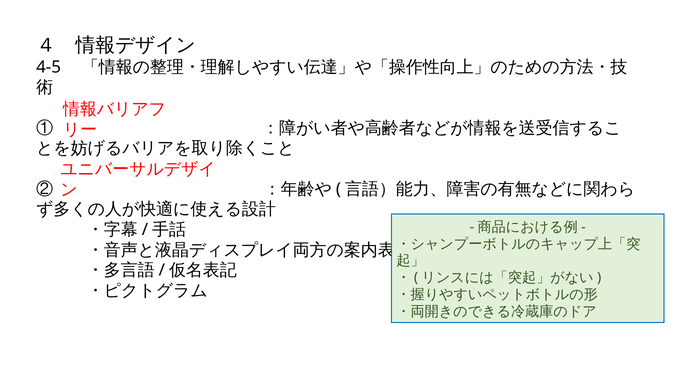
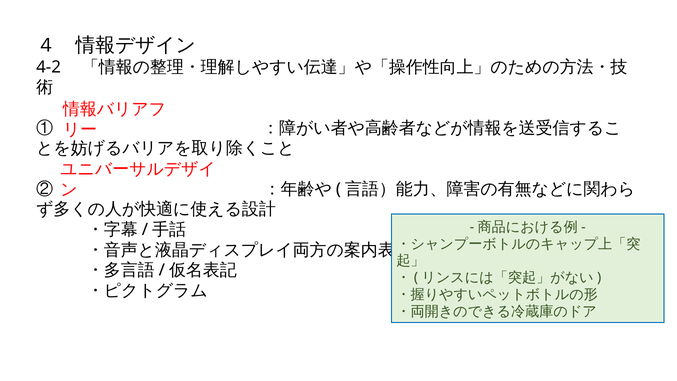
4-5: 4-5 -> 4-2 (49, 67)
